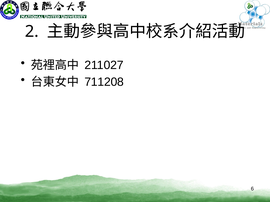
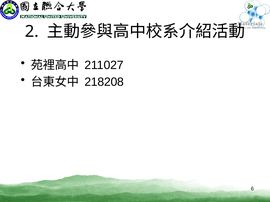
711208: 711208 -> 218208 (104, 82)
